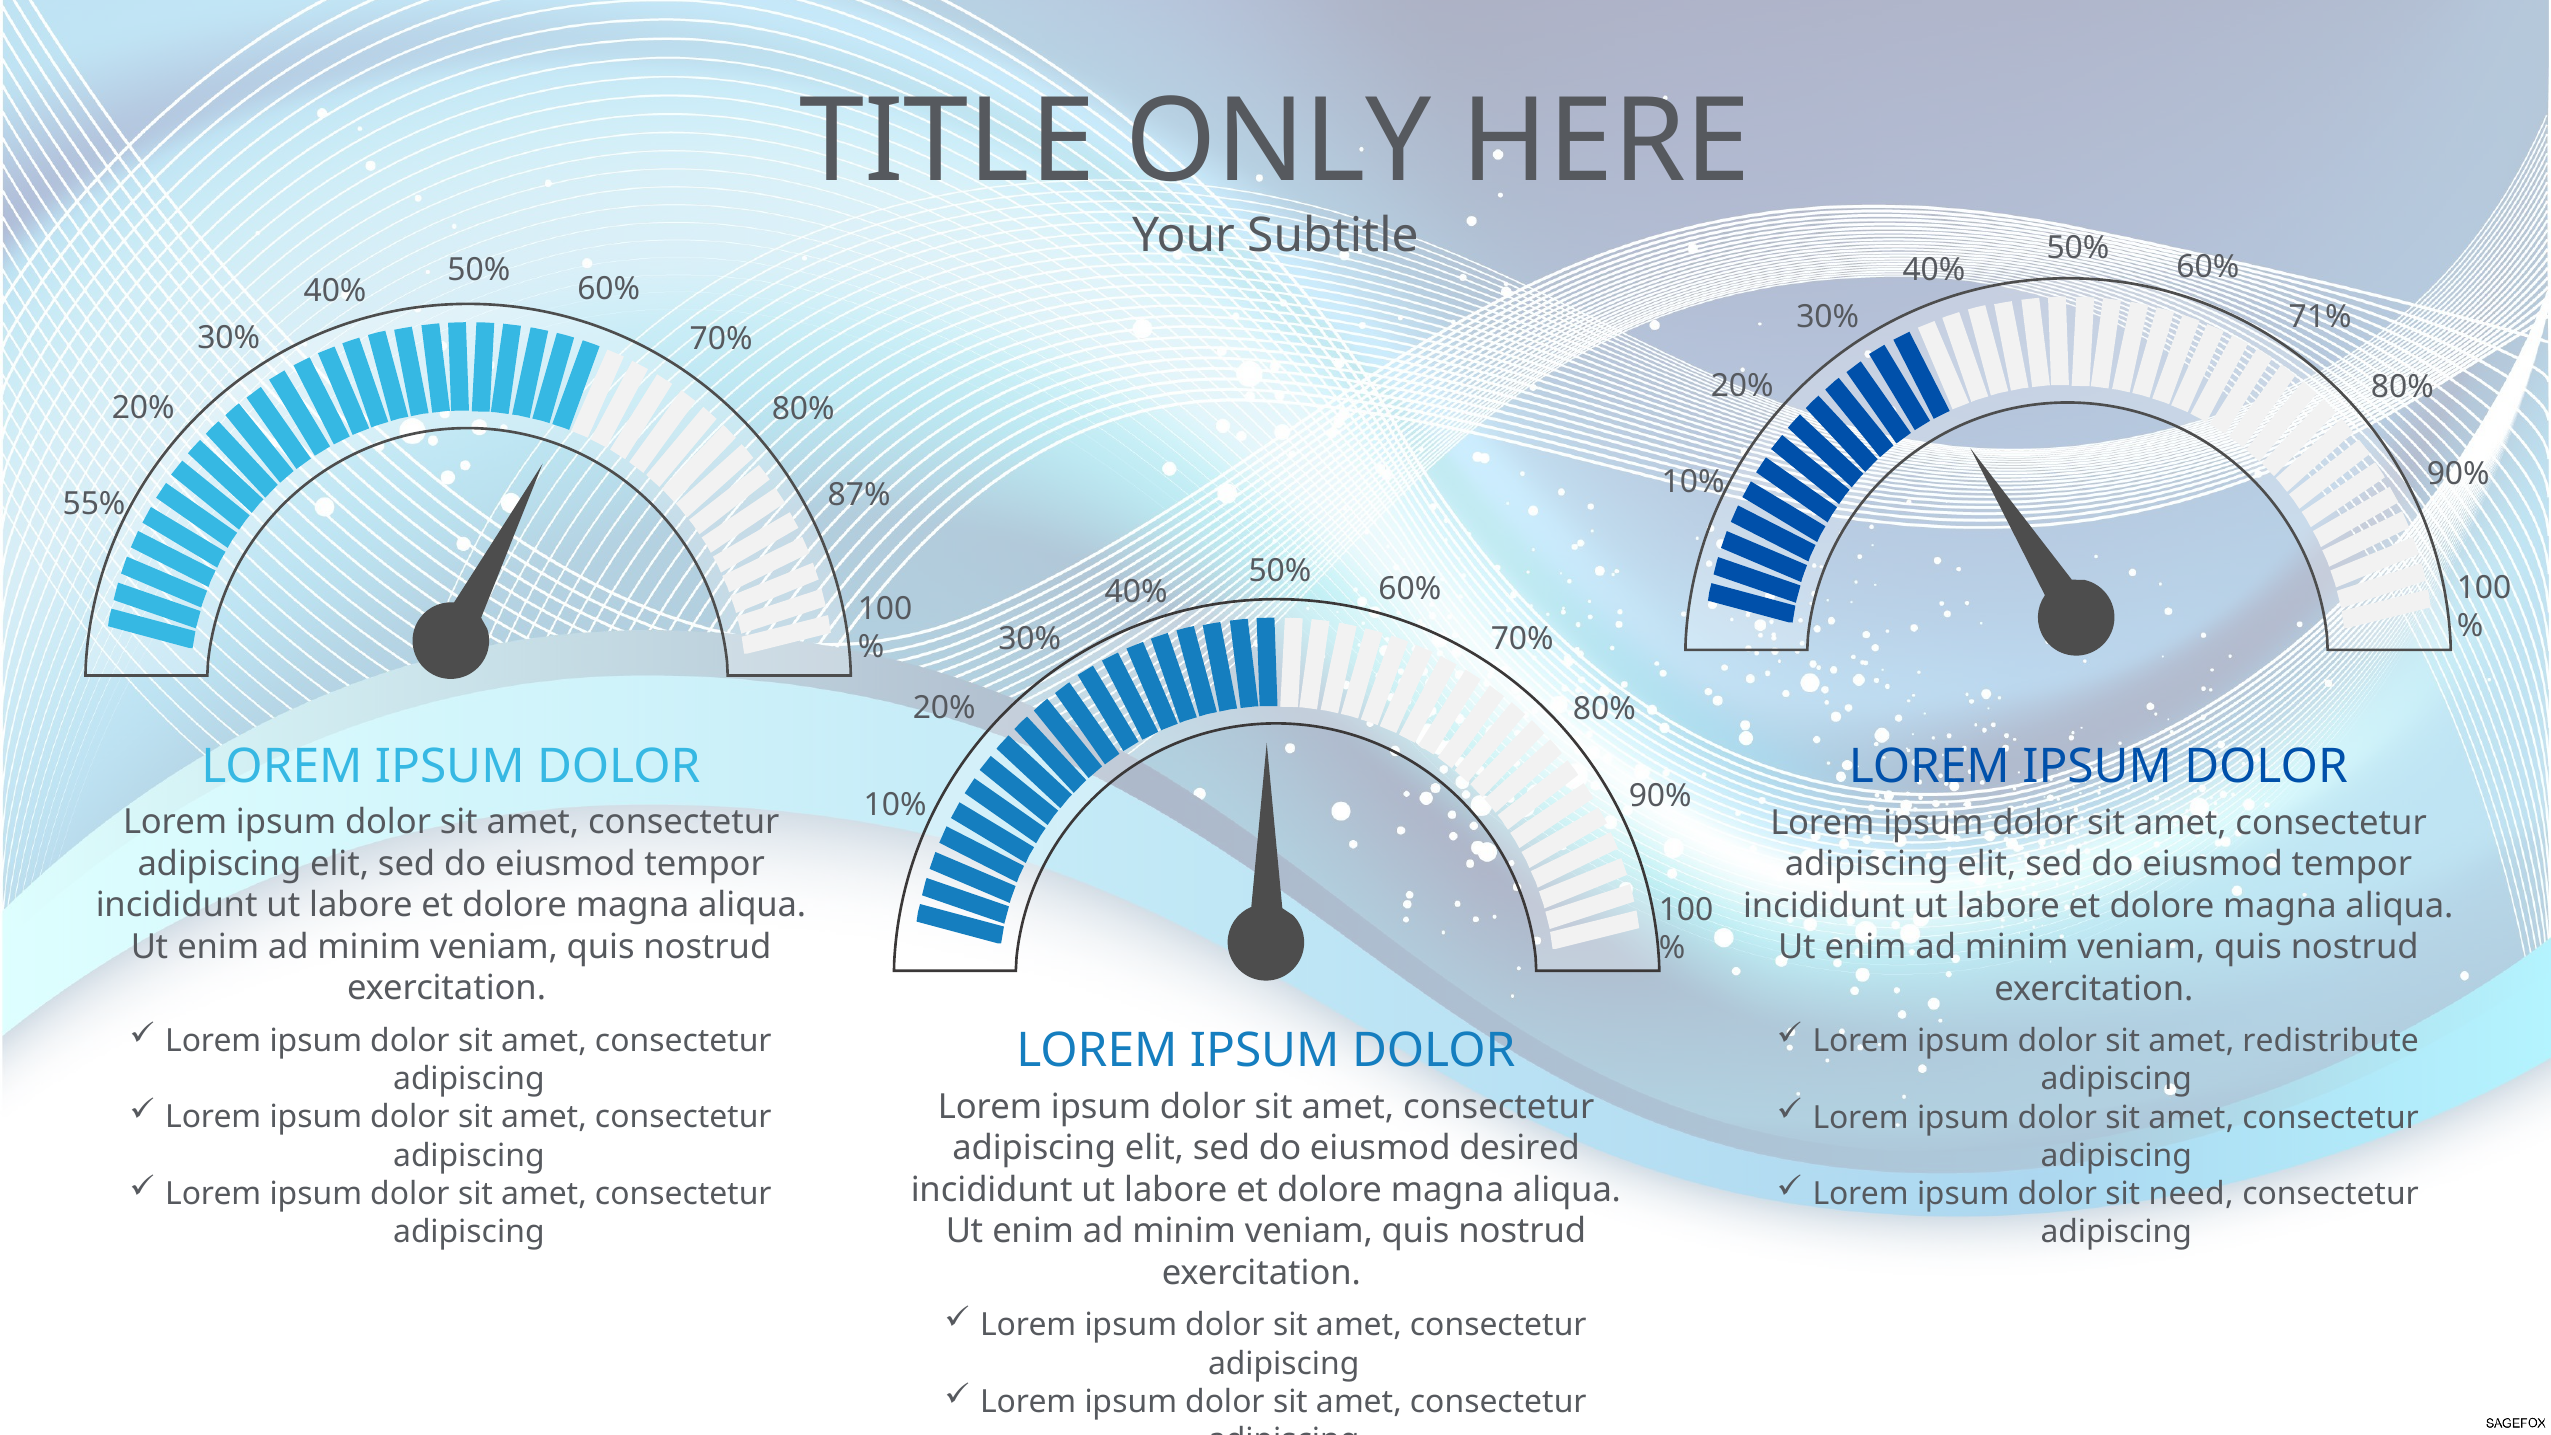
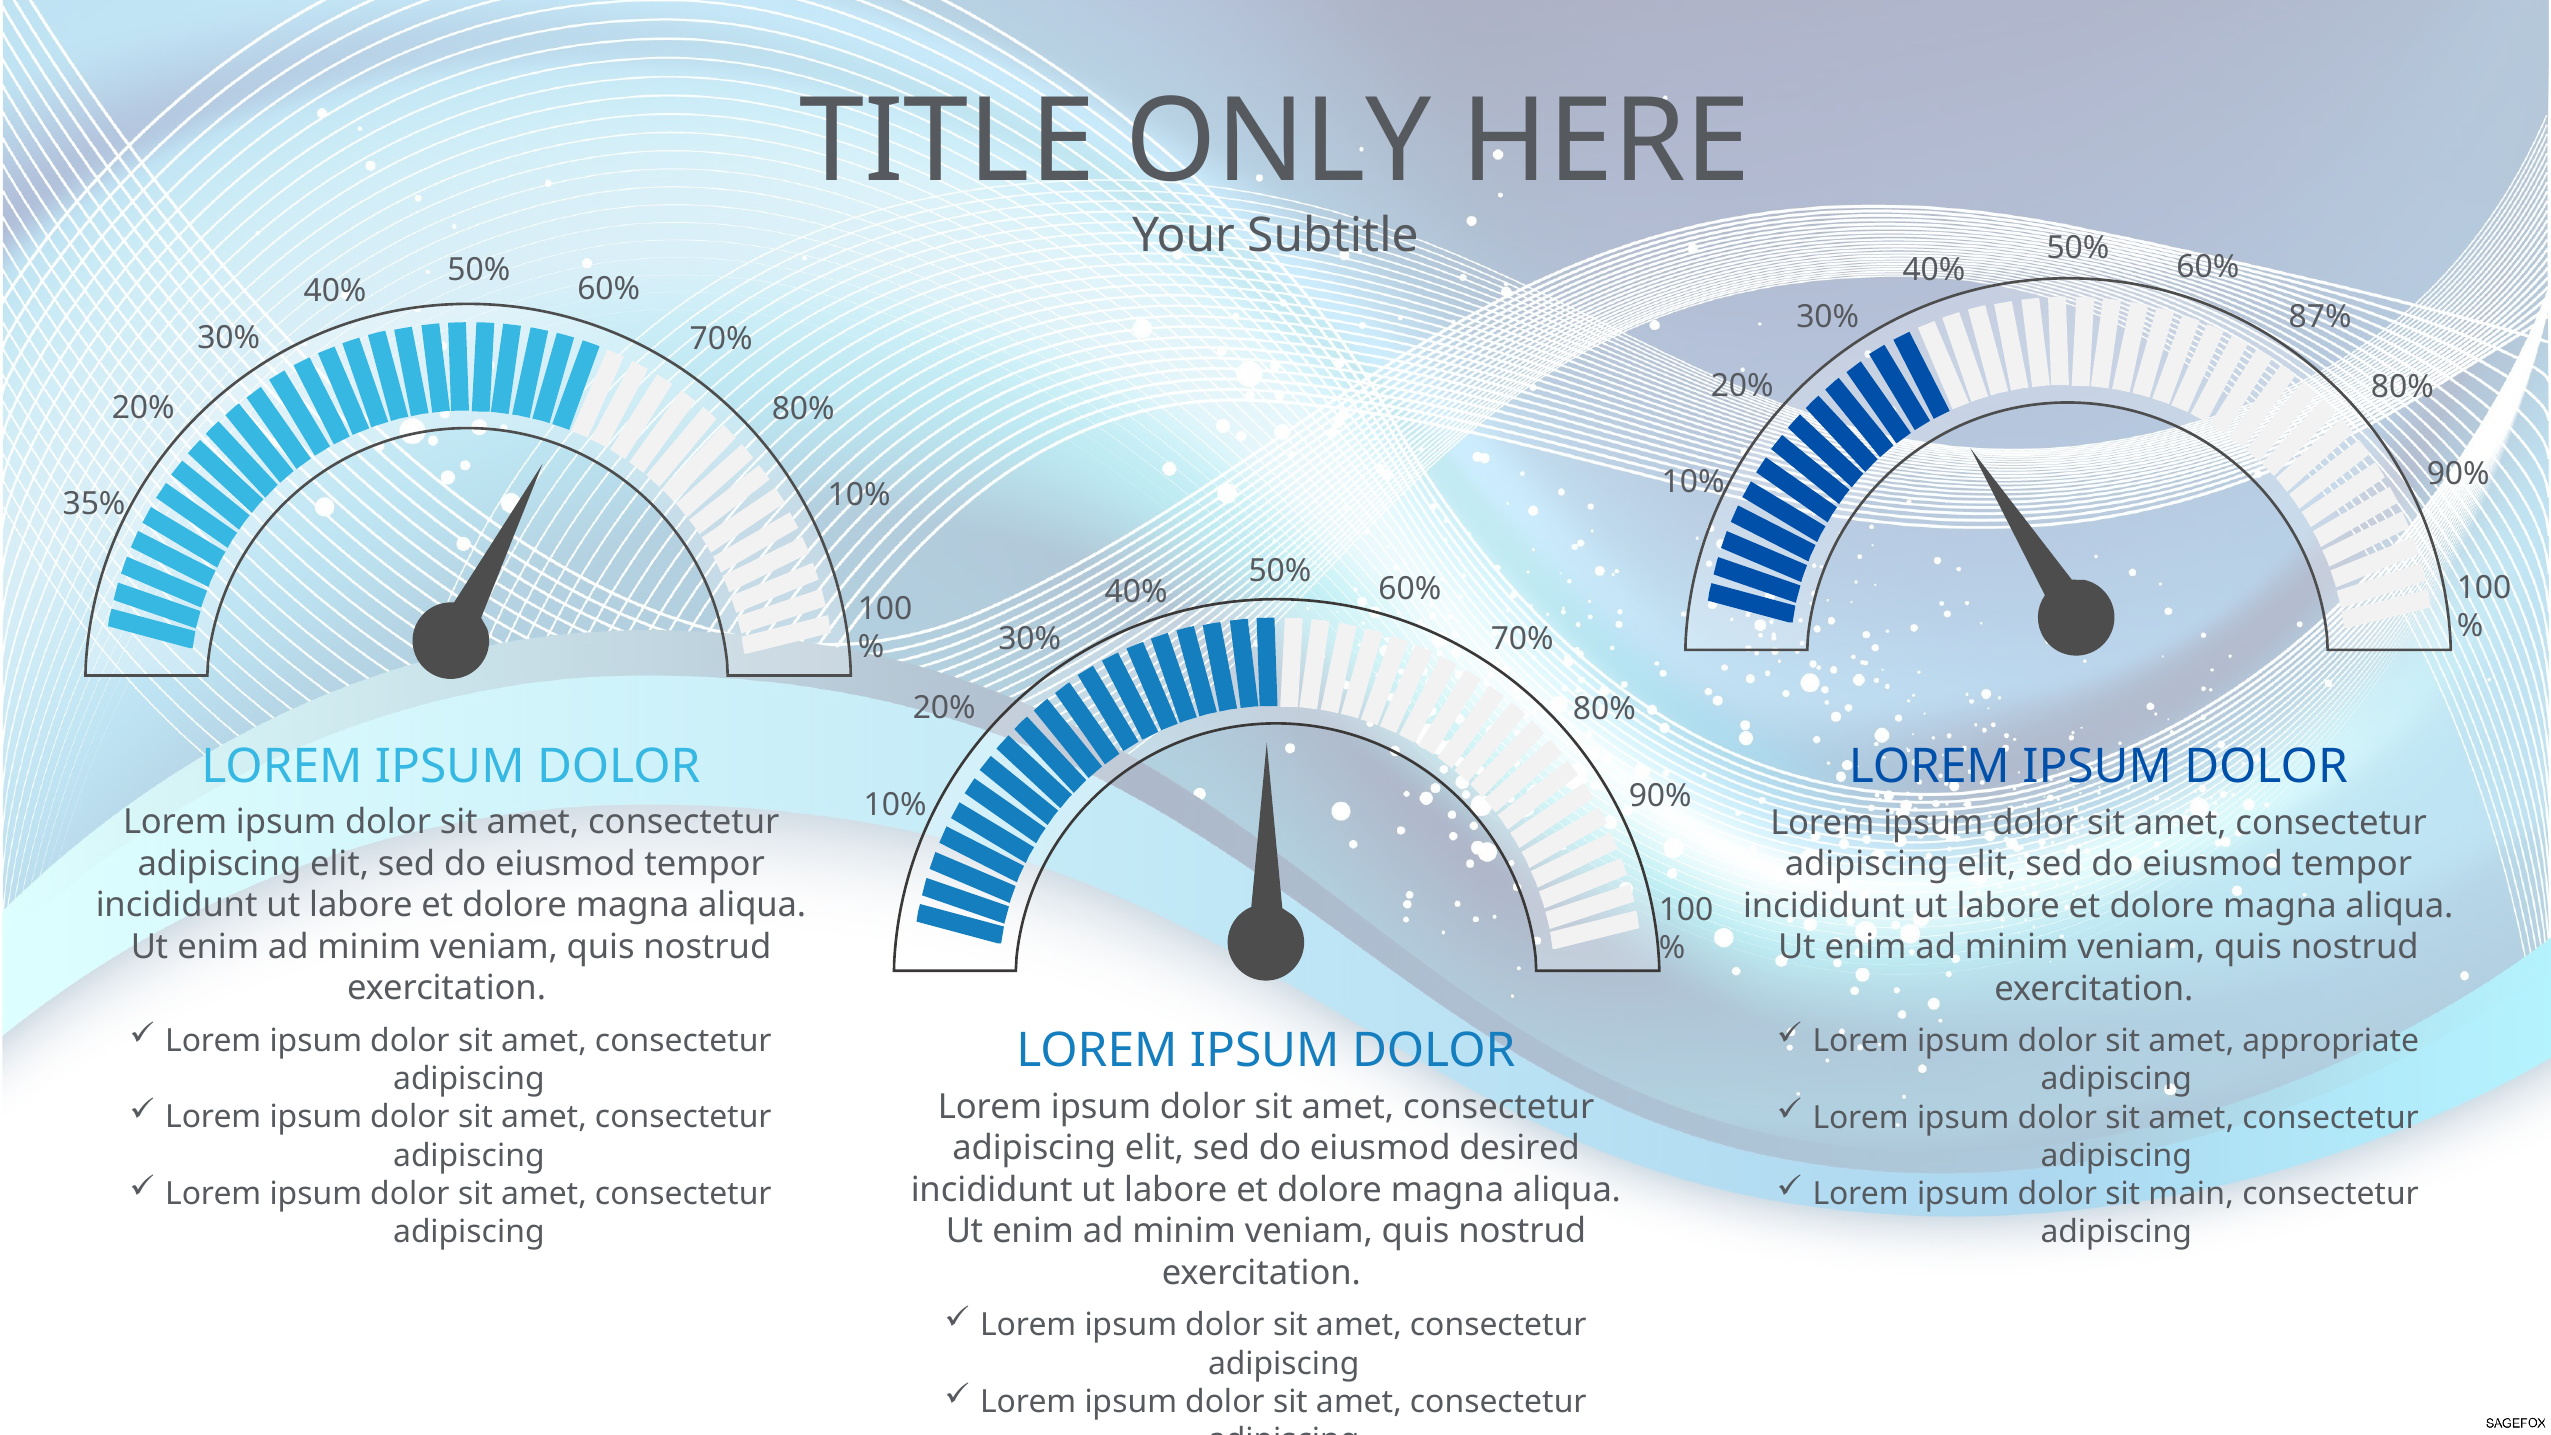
71%: 71% -> 87% (2320, 317)
87%: 87% -> 10% (859, 495)
55%: 55% -> 35% (94, 504)
redistribute: redistribute -> appropriate (2331, 1041)
need: need -> main (2191, 1194)
